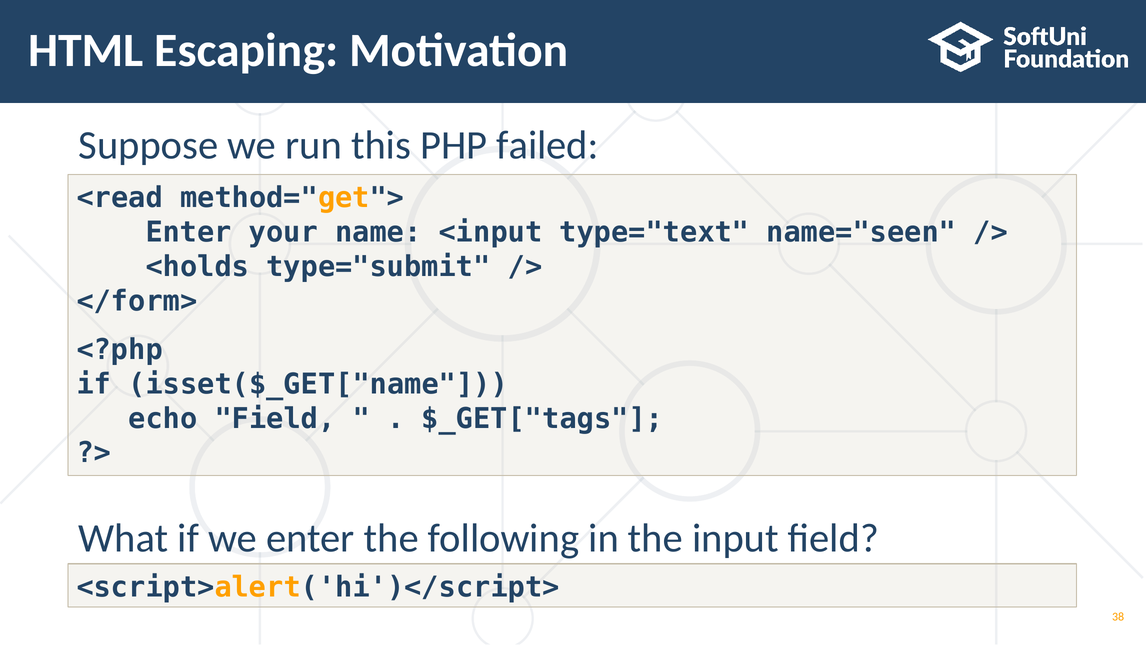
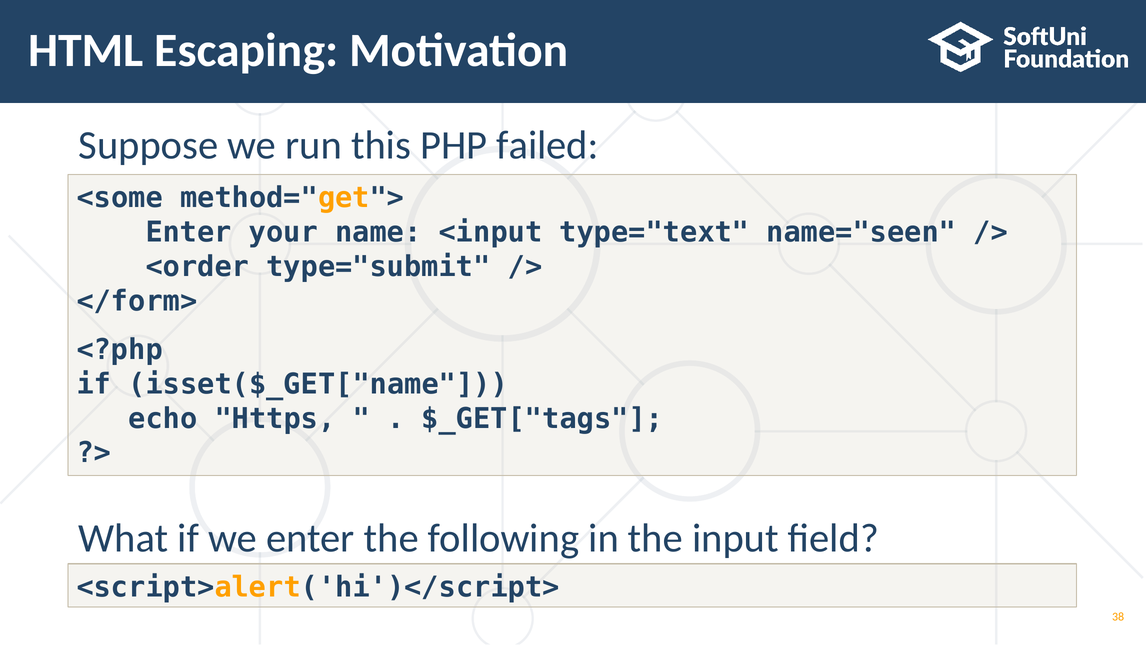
<read: <read -> <some (120, 198)
<holds: <holds -> <order (197, 267)
echo Field: Field -> Https (275, 418)
